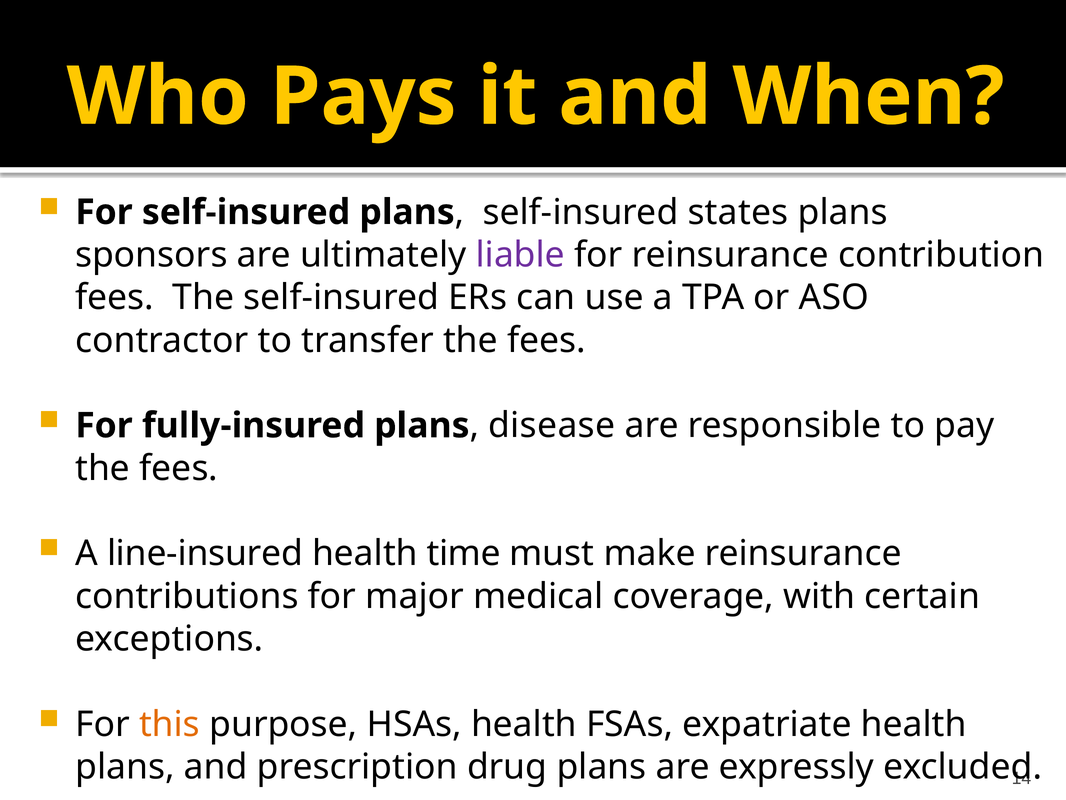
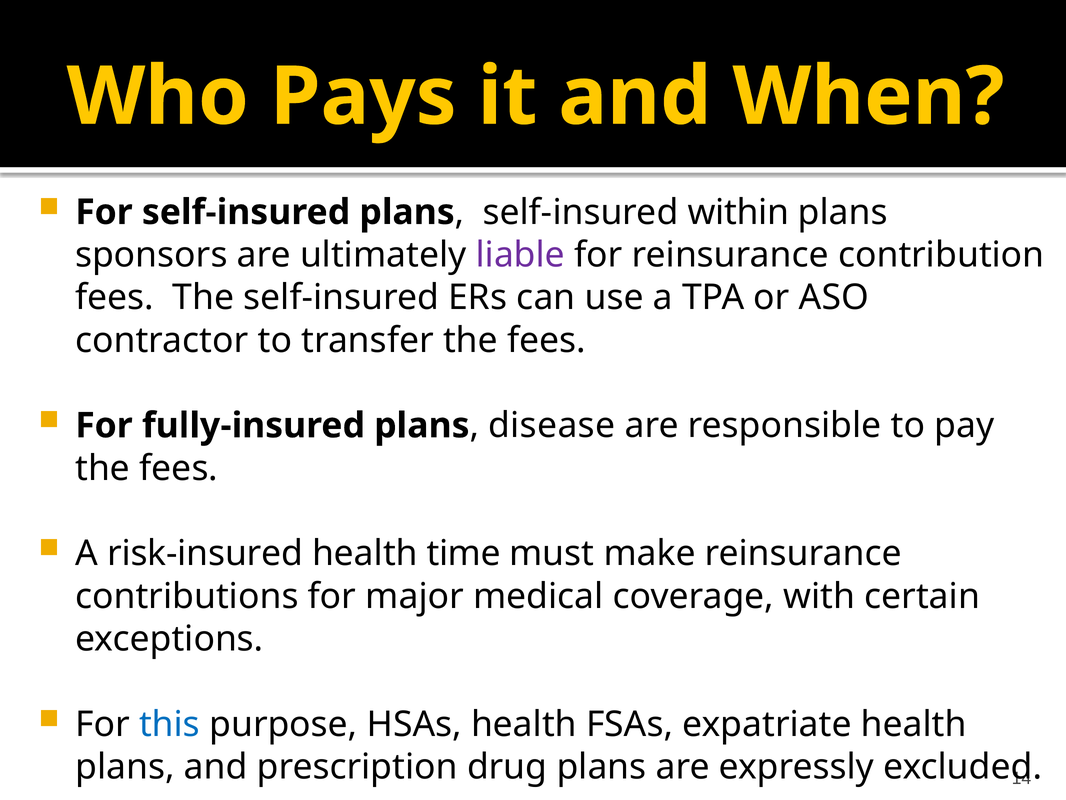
states: states -> within (738, 212)
line-insured: line-insured -> risk-insured (205, 553)
this colour: orange -> blue (169, 724)
